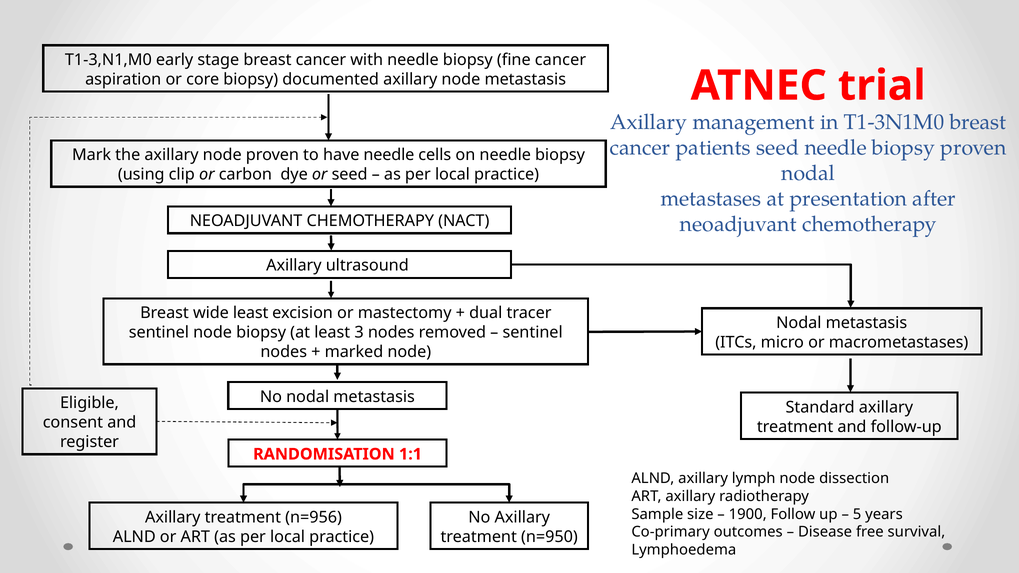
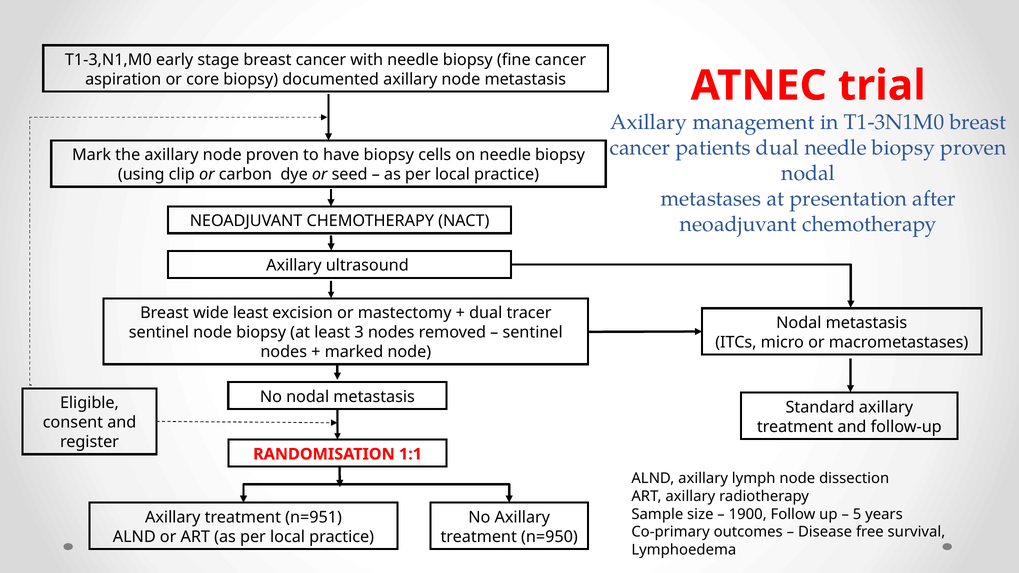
patients seed: seed -> dual (777, 148)
have needle: needle -> biopsy (389, 155)
n=956: n=956 -> n=951 (314, 517)
